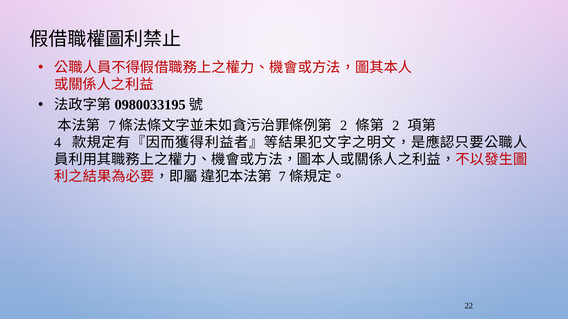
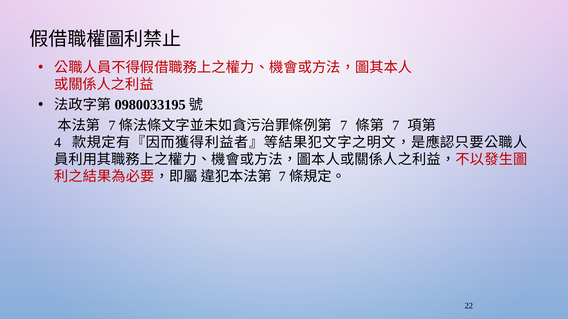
2: 2 -> 7 (344, 126)
2: 2 -> 7 (396, 126)
